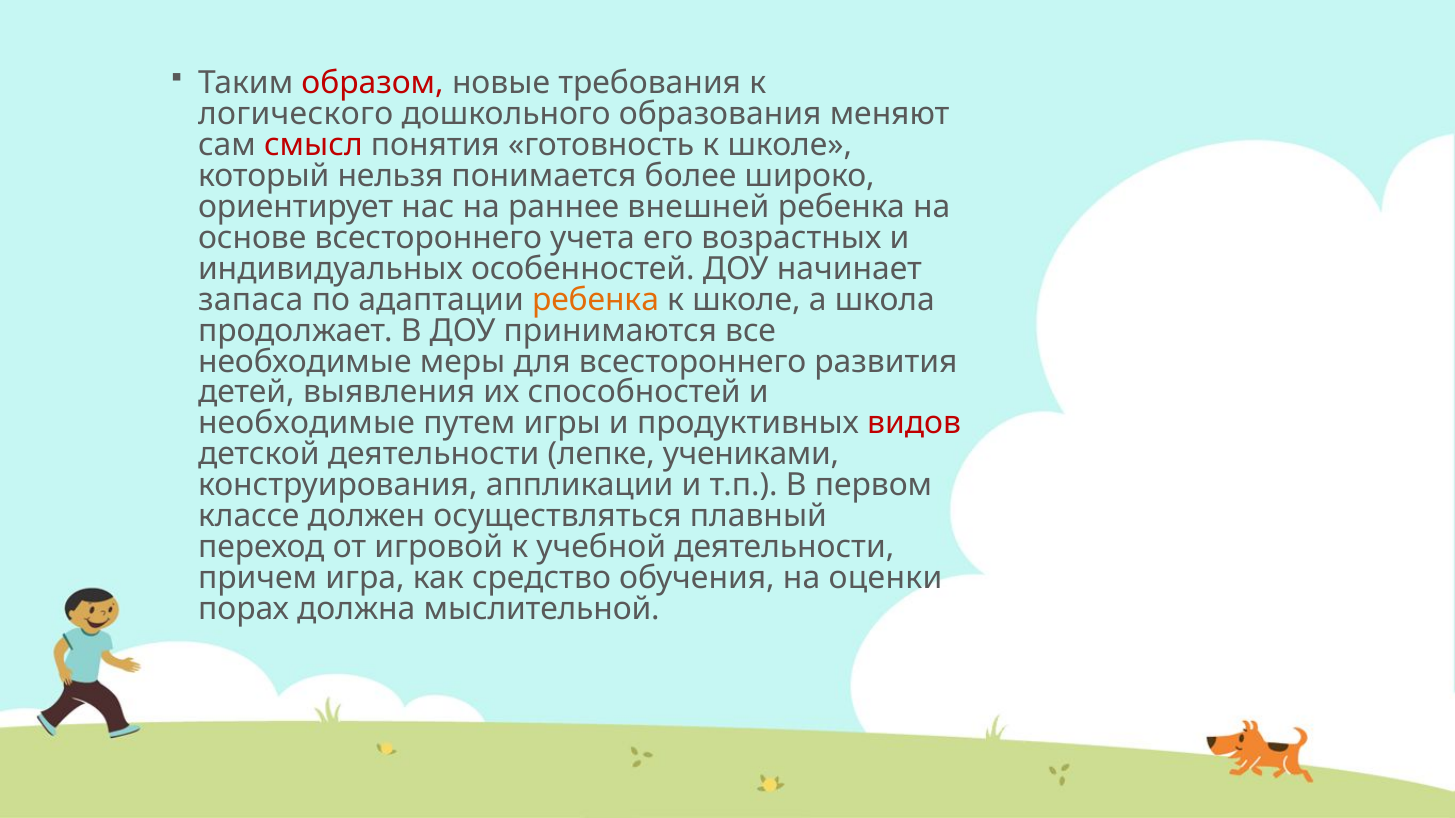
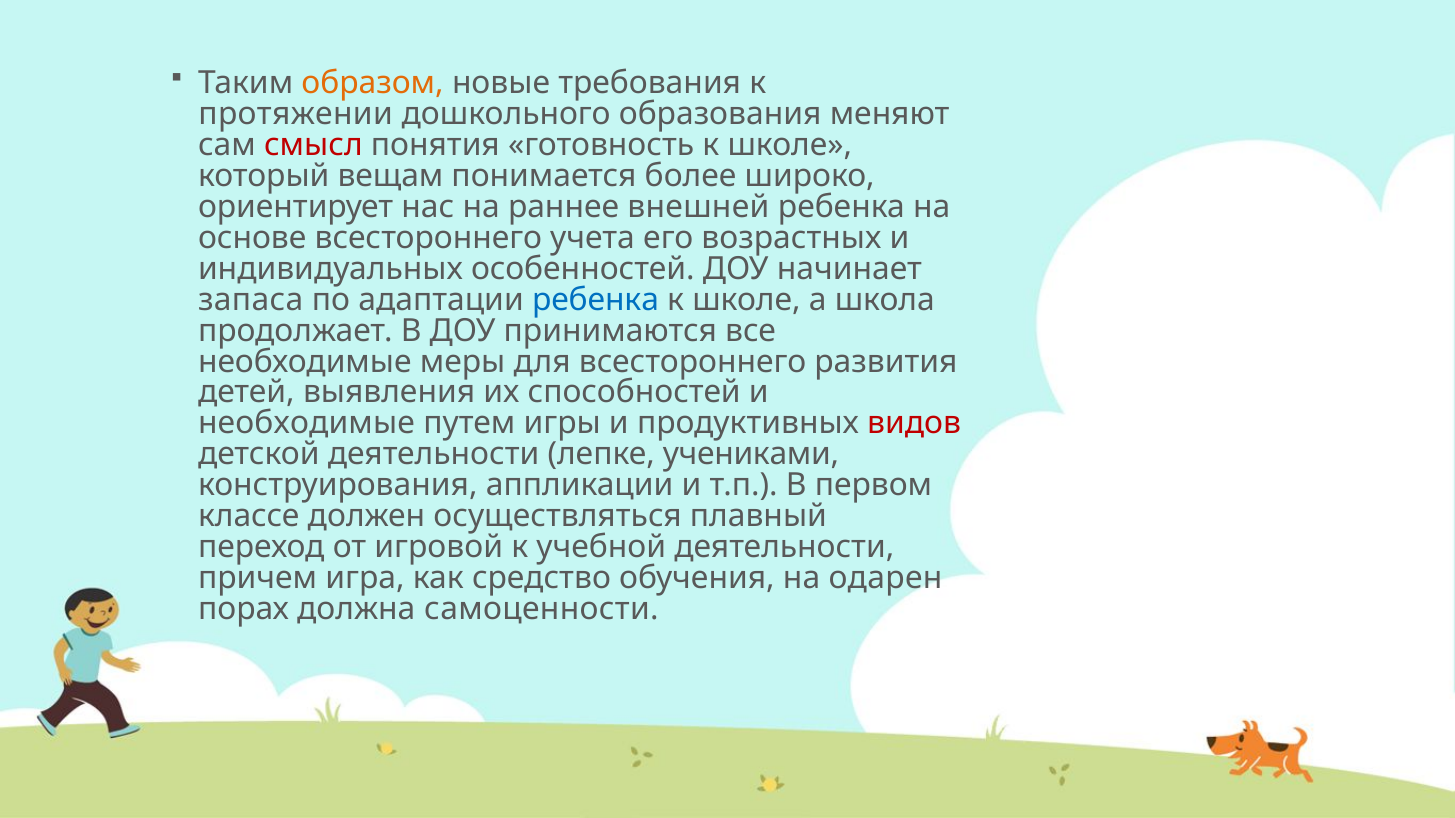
образом colour: red -> orange (373, 83)
логического: логического -> протяжении (296, 114)
нельзя: нельзя -> вещам (391, 176)
ребенка colour: orange -> blue (595, 300)
оценки: оценки -> одарен (885, 578)
мыслительной: мыслительной -> самоценности (541, 609)
